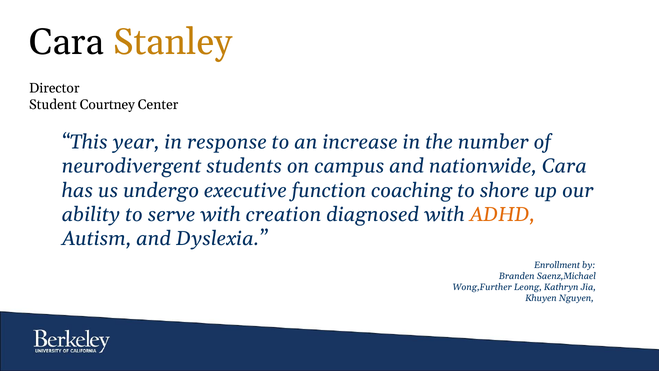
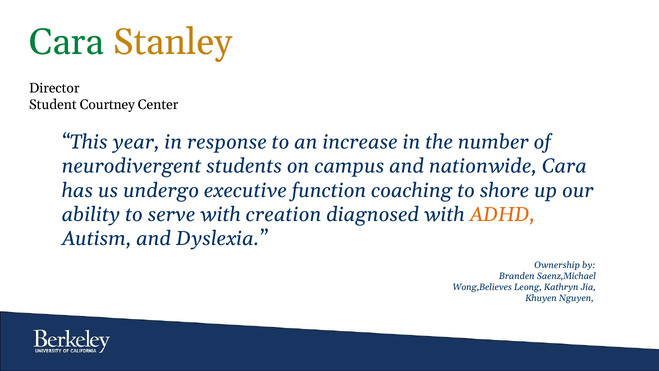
Cara colour: black -> green (67, 42)
Enrollment: Enrollment -> Ownership (557, 265)
Wong,Further: Wong,Further -> Wong,Believes (482, 287)
